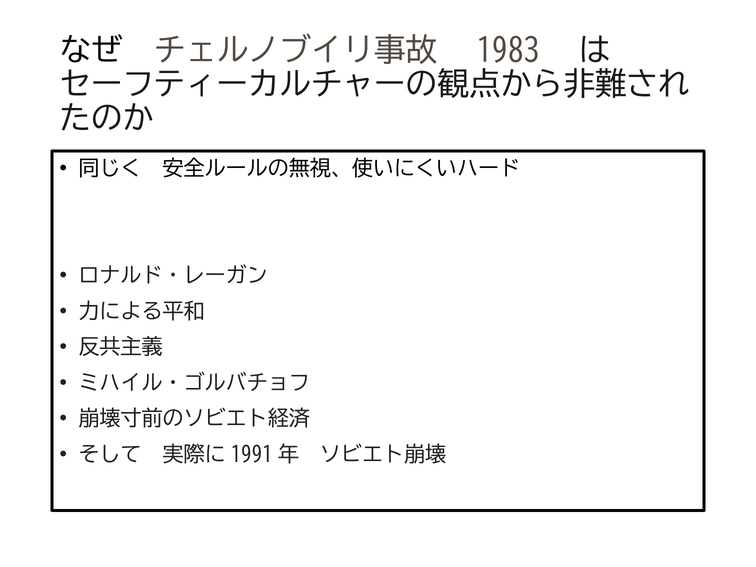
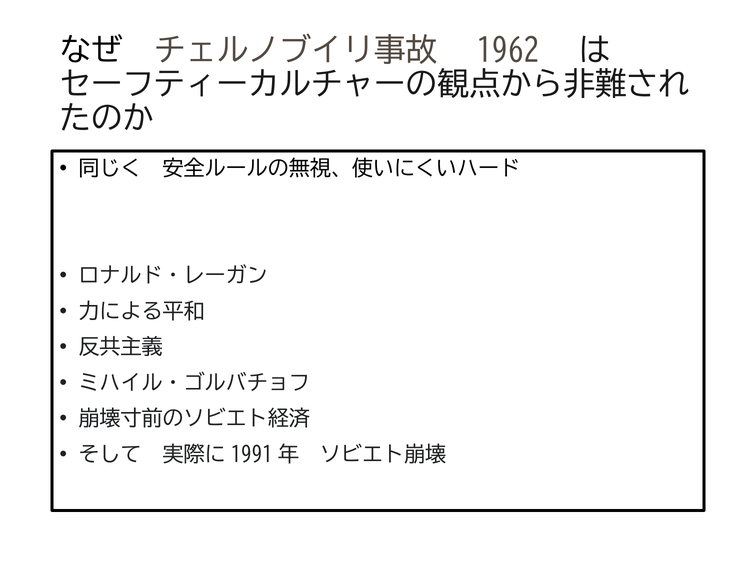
1983: 1983 -> 1962 (508, 51)
